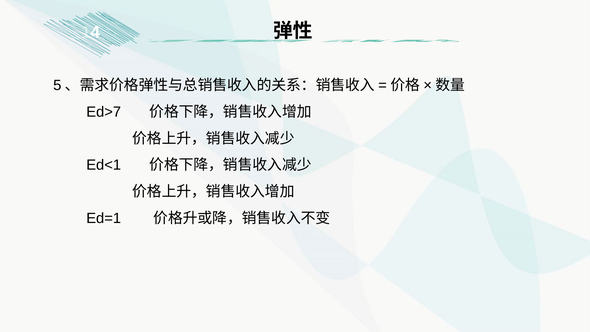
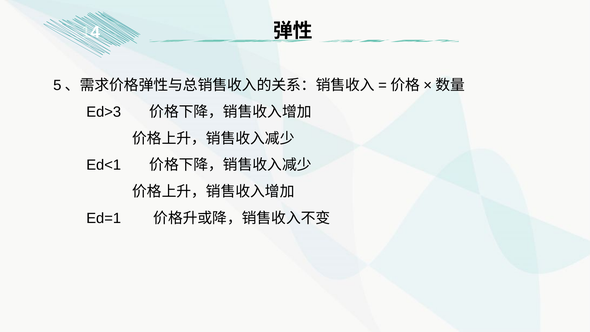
Ed>7: Ed>7 -> Ed>3 (104, 112)
